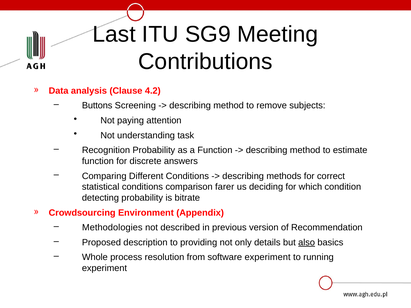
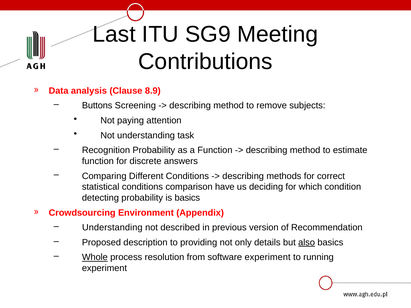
4.2: 4.2 -> 8.9 (153, 91)
farer: farer -> have (225, 187)
is bitrate: bitrate -> basics (187, 198)
Methodologies: Methodologies -> Understanding (112, 228)
Whole underline: none -> present (95, 258)
